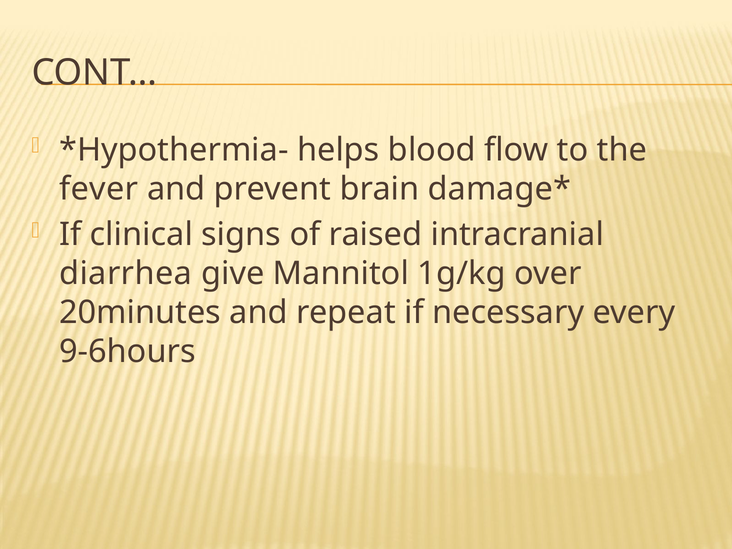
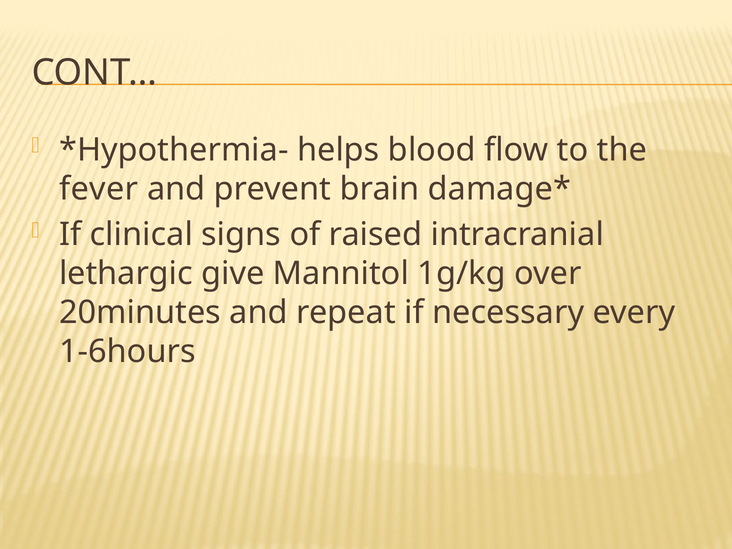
diarrhea: diarrhea -> lethargic (126, 273)
9-6hours: 9-6hours -> 1-6hours (127, 352)
